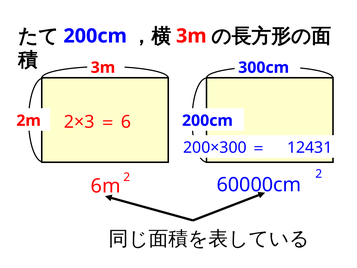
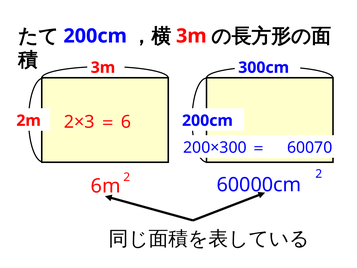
12431: 12431 -> 60070 (310, 147)
